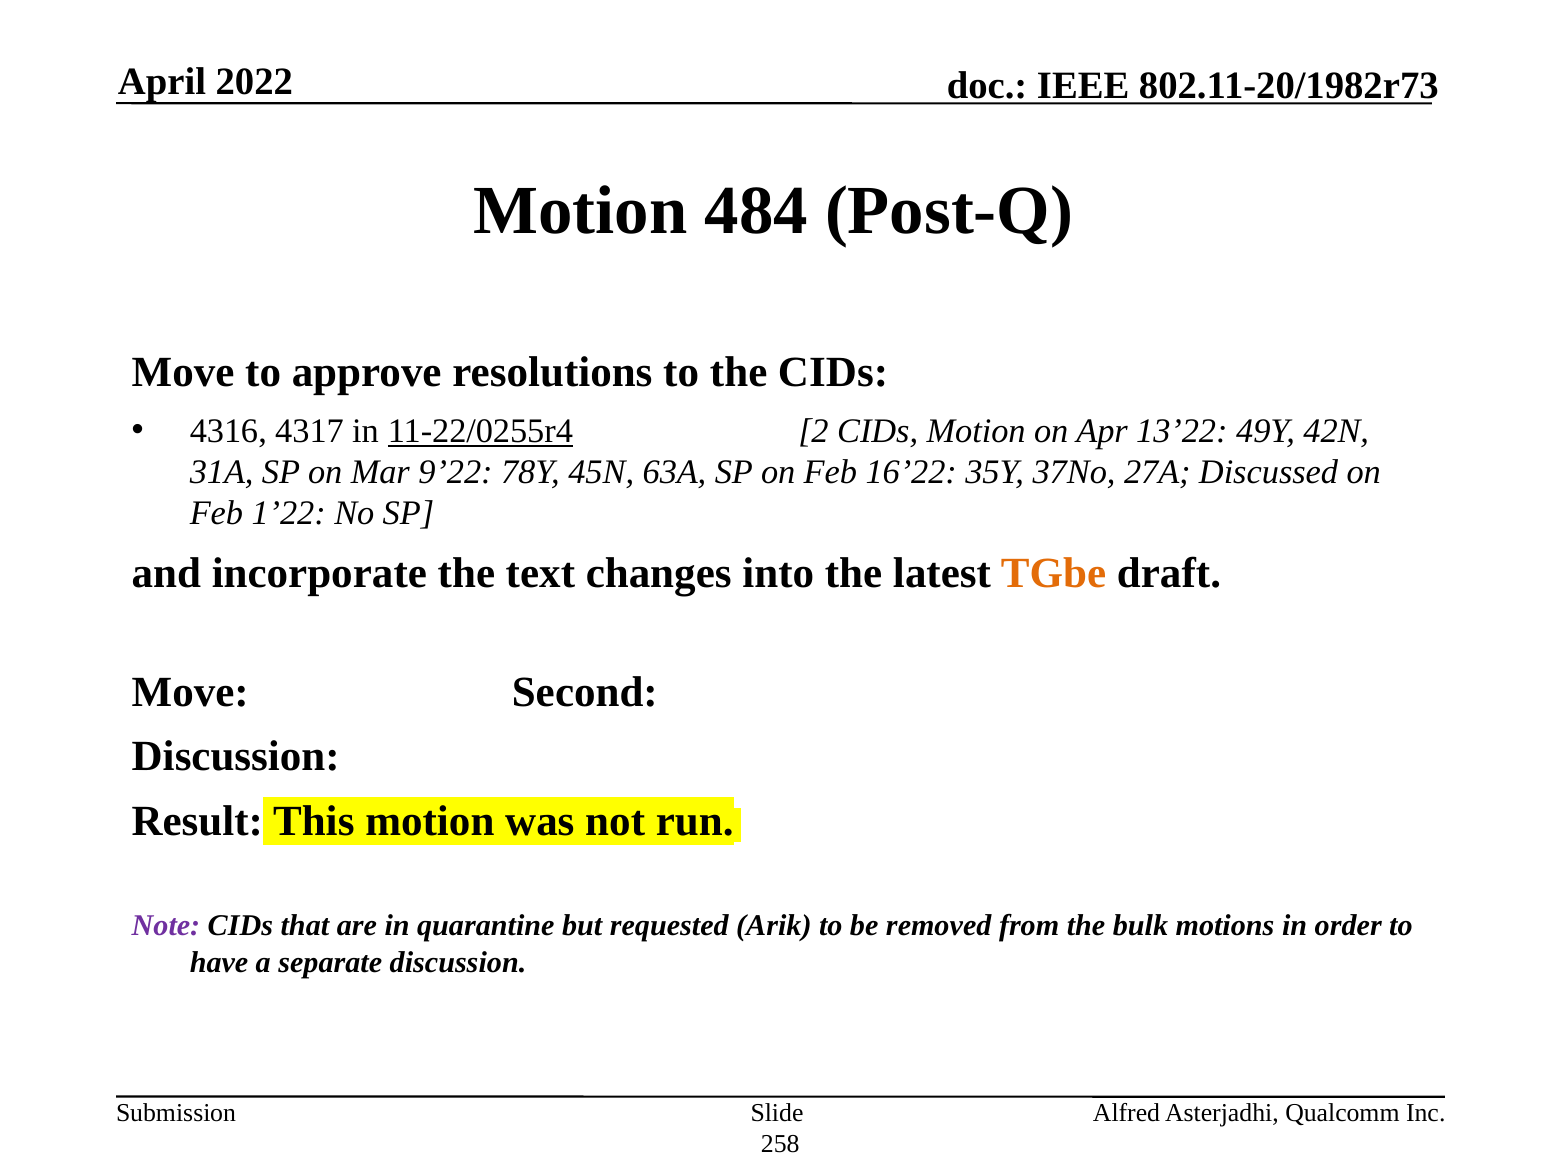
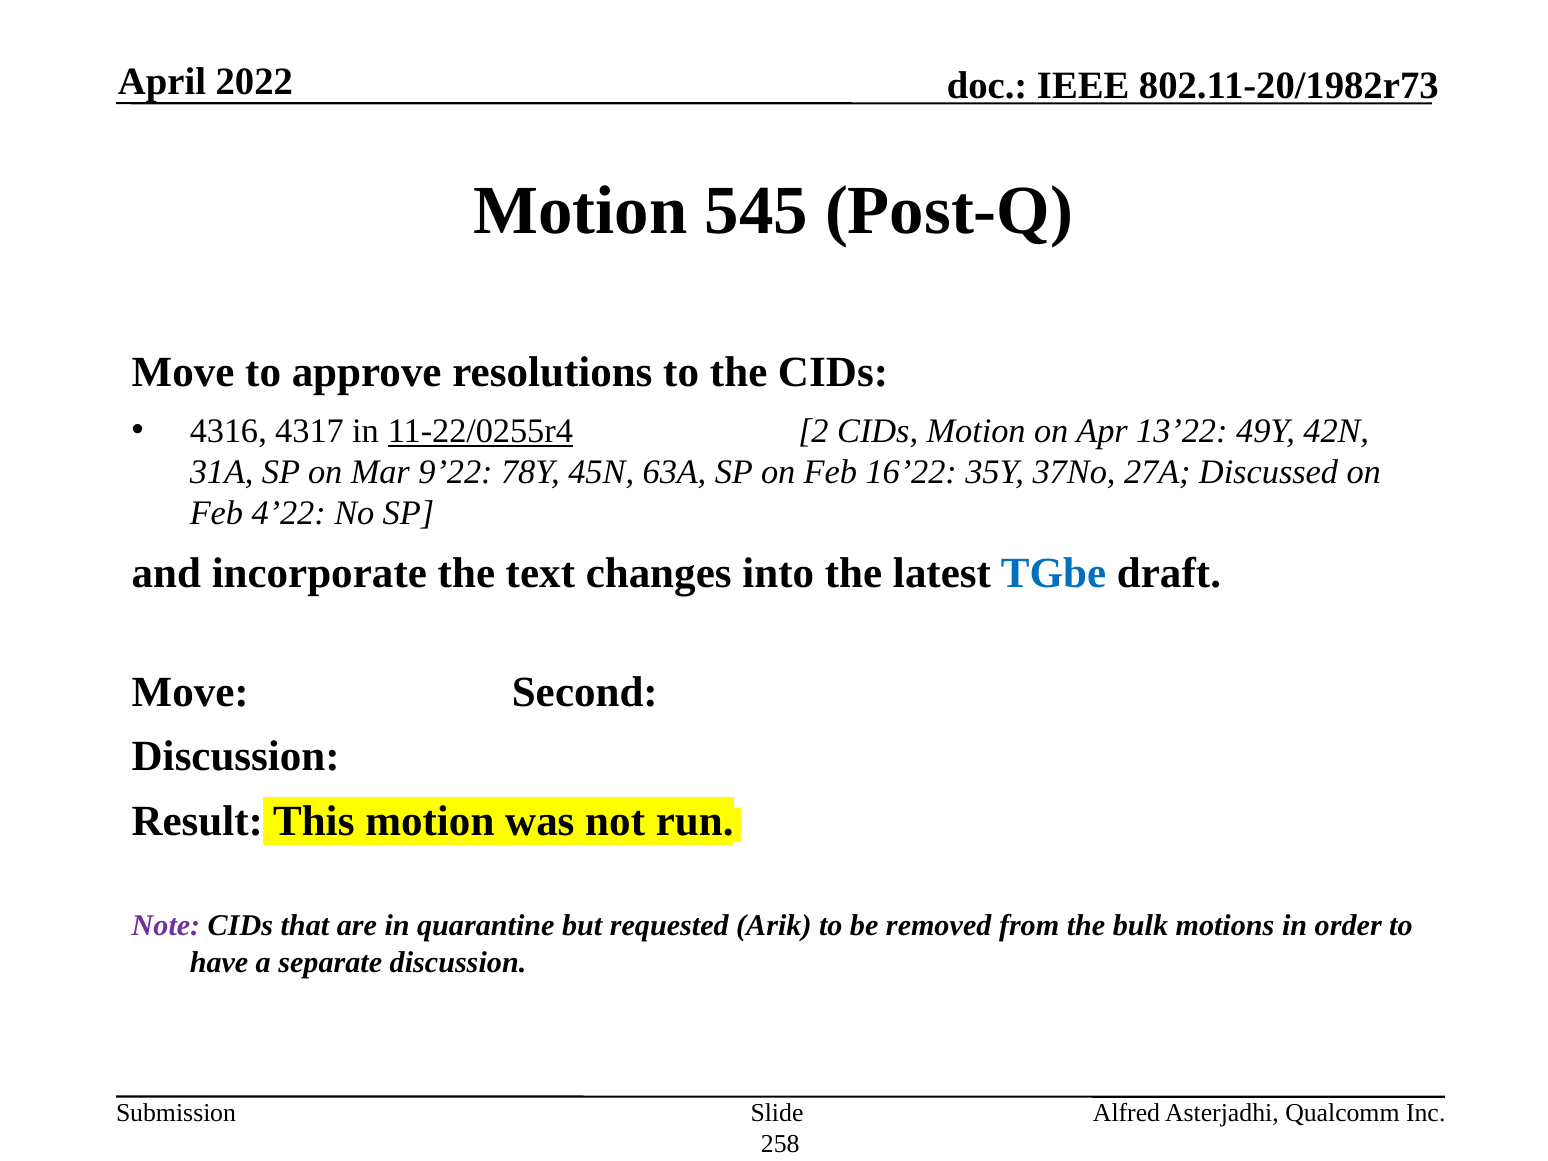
484: 484 -> 545 (756, 211)
1’22: 1’22 -> 4’22 (289, 513)
TGbe colour: orange -> blue (1054, 573)
